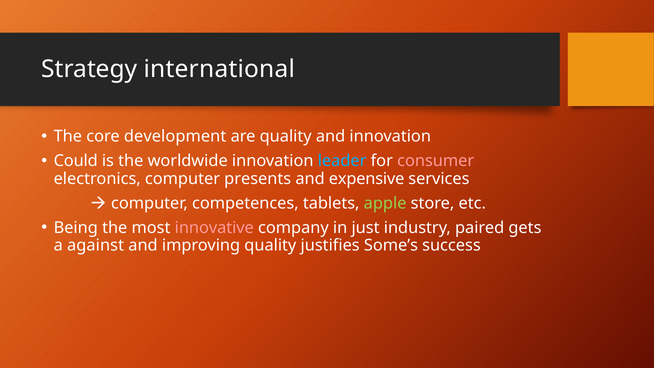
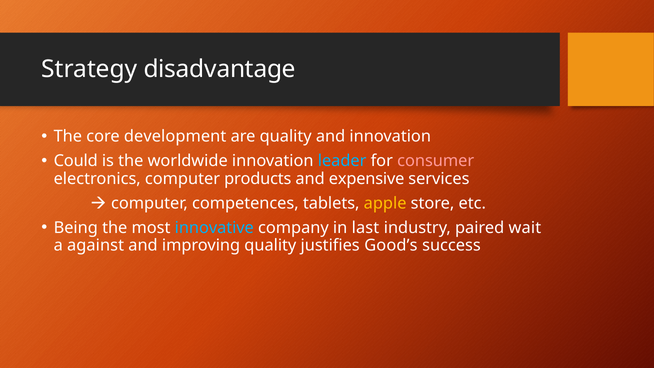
international: international -> disadvantage (220, 69)
presents: presents -> products (258, 179)
apple colour: light green -> yellow (385, 203)
innovative colour: pink -> light blue (214, 228)
just: just -> last (365, 228)
gets: gets -> wait (525, 228)
Some’s: Some’s -> Good’s (391, 245)
